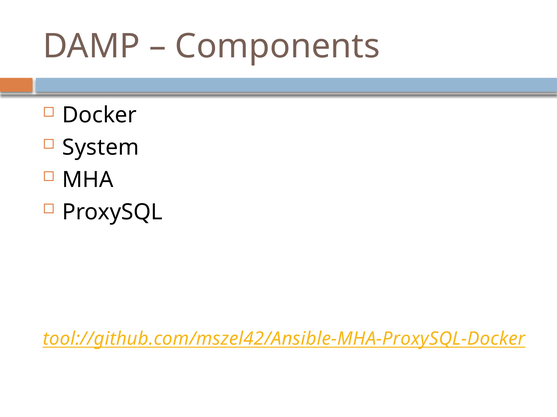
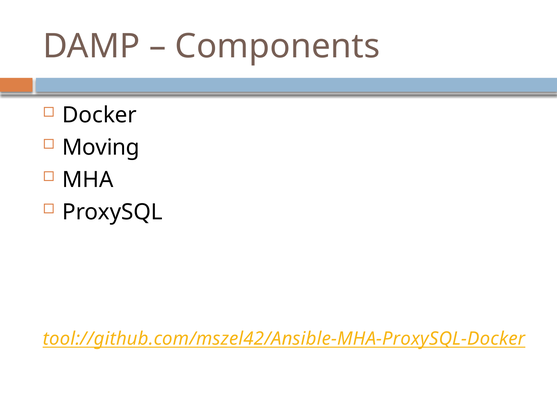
System: System -> Moving (101, 148)
